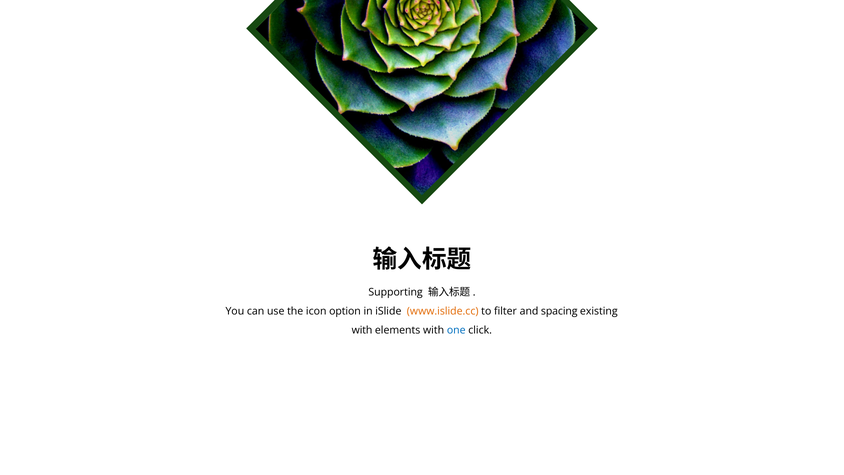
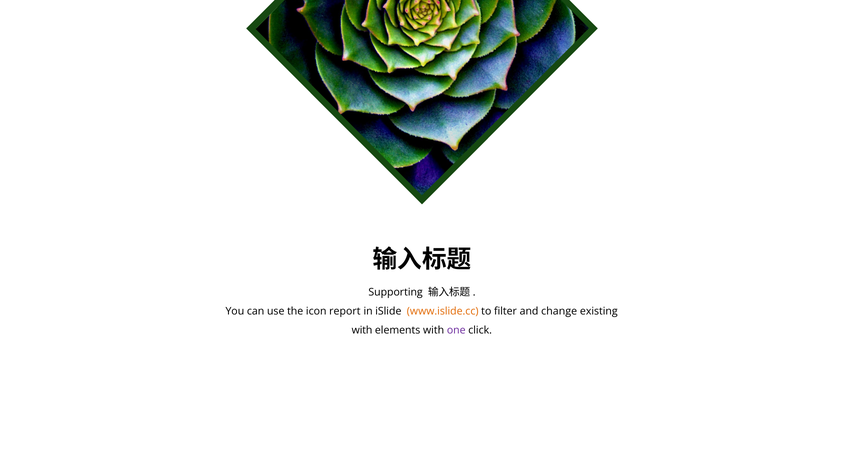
option: option -> report (345, 311)
spacing: spacing -> change (559, 311)
one colour: blue -> purple (456, 330)
